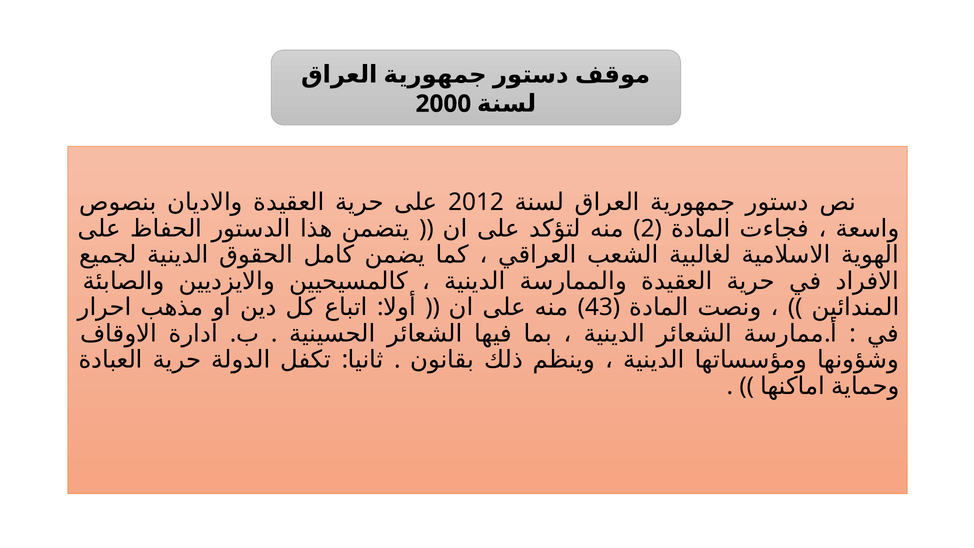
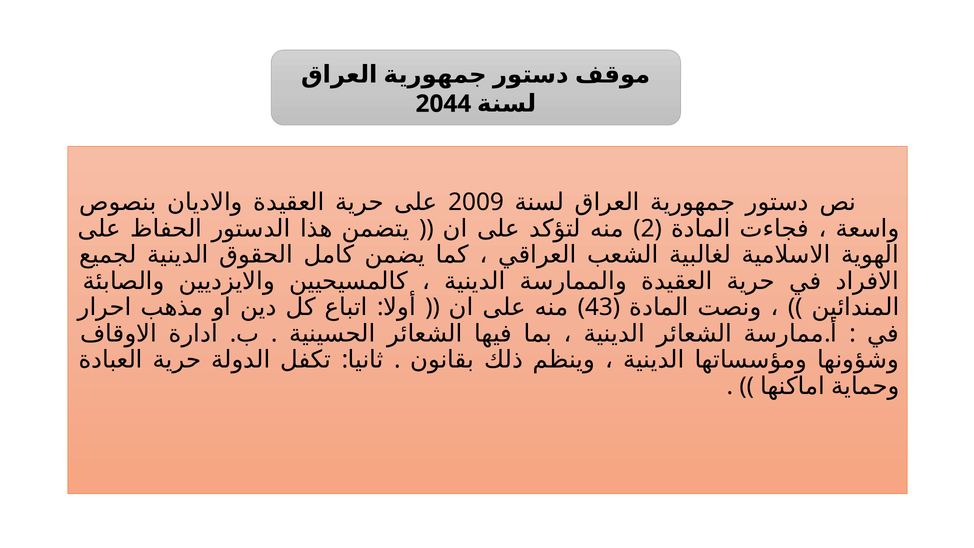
2000: 2000 -> 2044 (443, 104)
2012: 2012 -> 2009 (476, 202)
